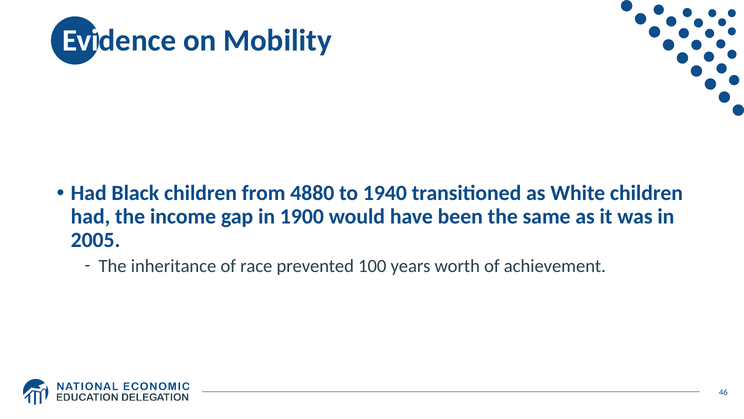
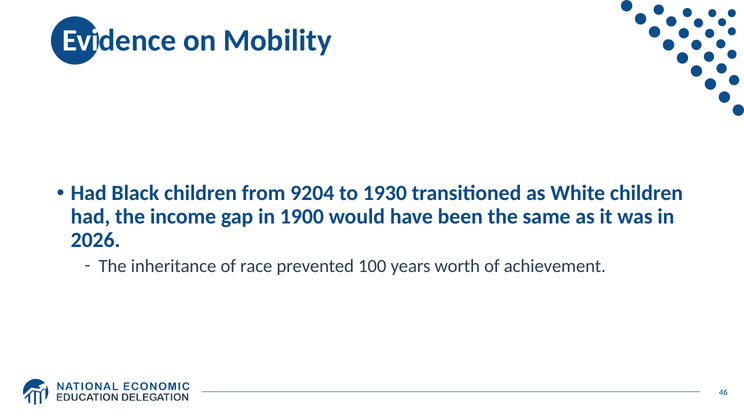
4880: 4880 -> 9204 (312, 193)
1940: 1940 -> 1930 (385, 193)
2005: 2005 -> 2026 (96, 240)
